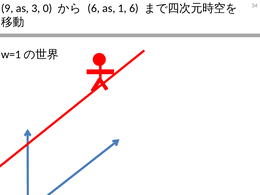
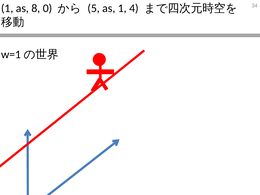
9: 9 -> 1 (7, 8)
3: 3 -> 8 (36, 8)
6: 6 -> 5 (94, 8)
1 6: 6 -> 4 (134, 8)
